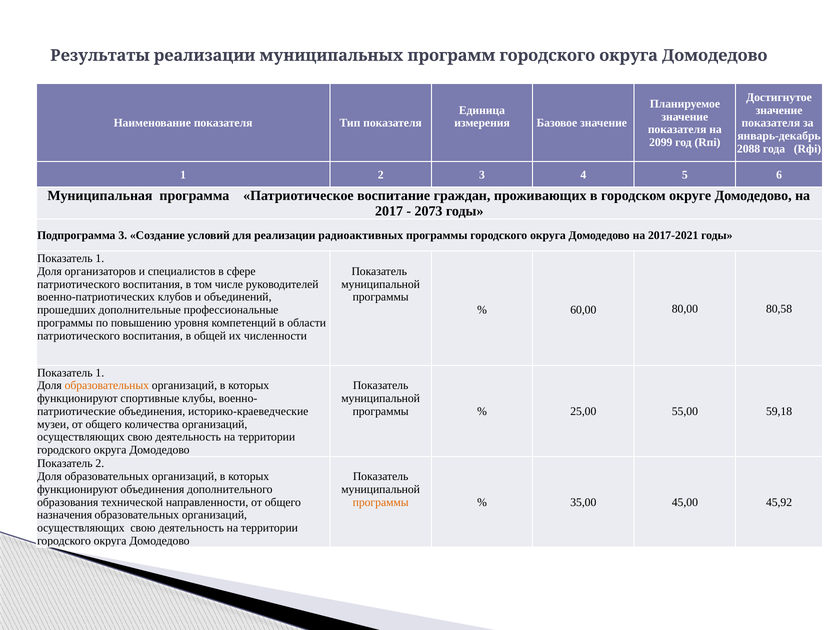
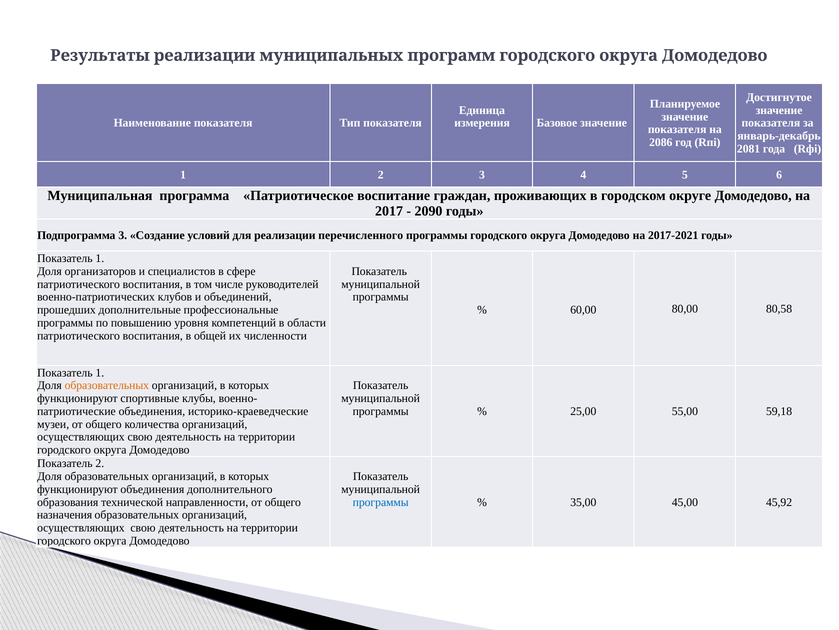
2099: 2099 -> 2086 (661, 142)
2088: 2088 -> 2081 (749, 149)
2073: 2073 -> 2090 (429, 211)
радиоактивных: радиоактивных -> перечисленного (361, 235)
программы colour: orange -> blue (381, 502)
